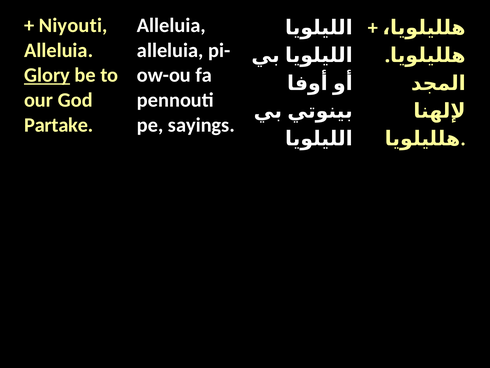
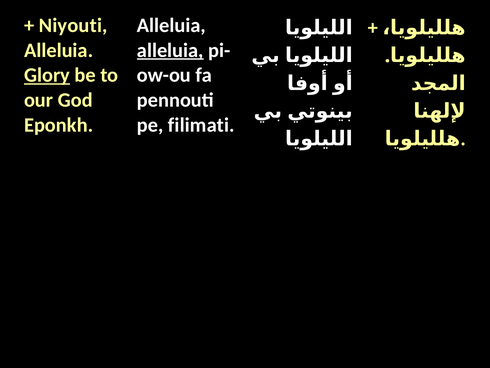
alleluia underline: none -> present (170, 50)
Partake: Partake -> Eponkh (59, 125)
sayings: sayings -> filimati (201, 125)
